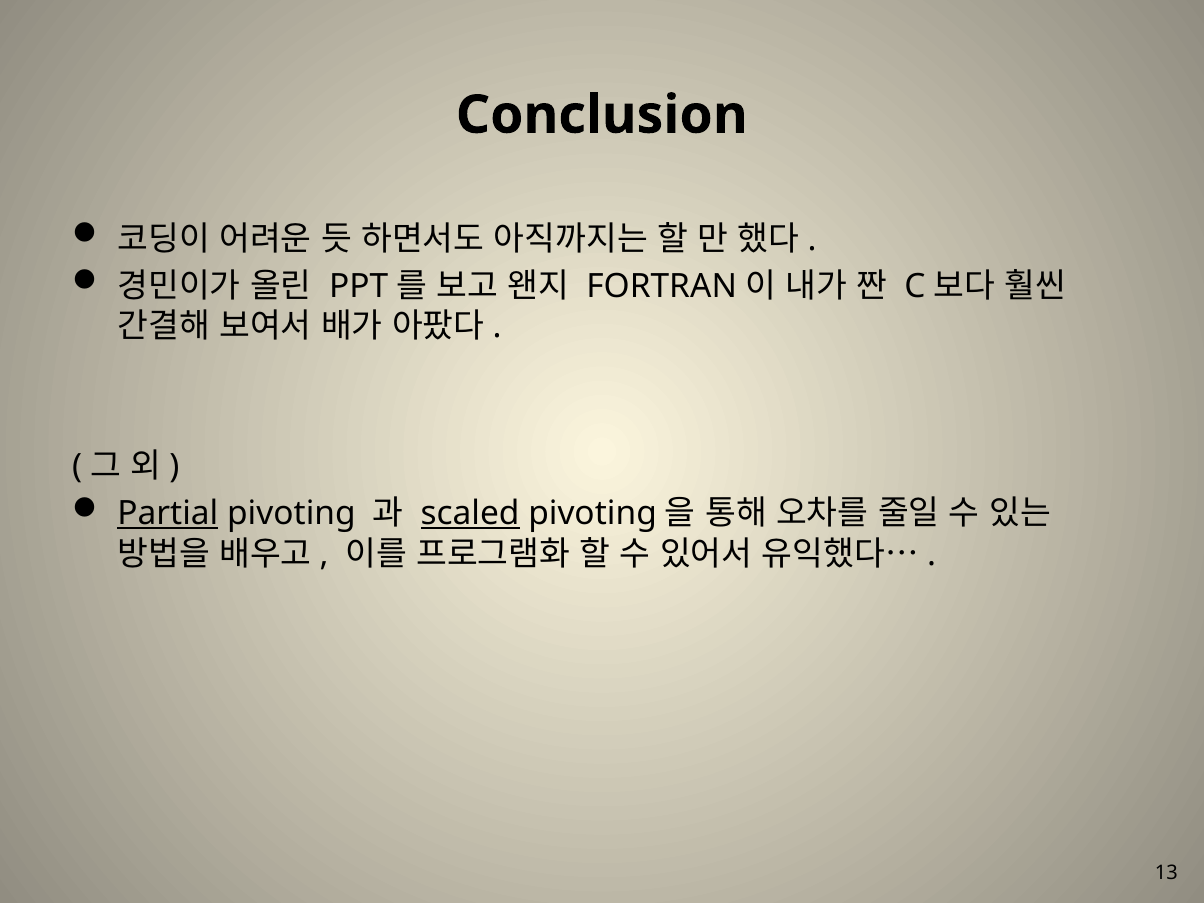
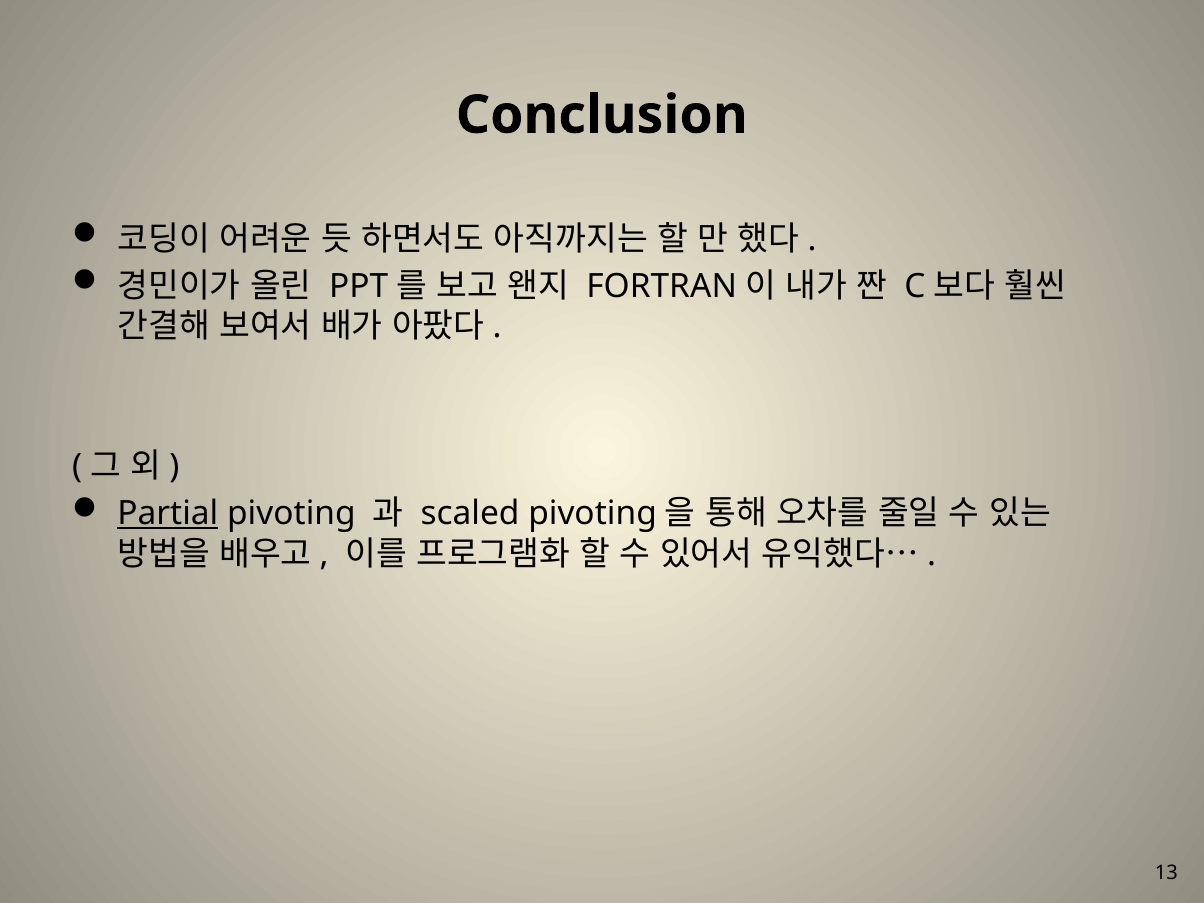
scaled underline: present -> none (470, 514)
